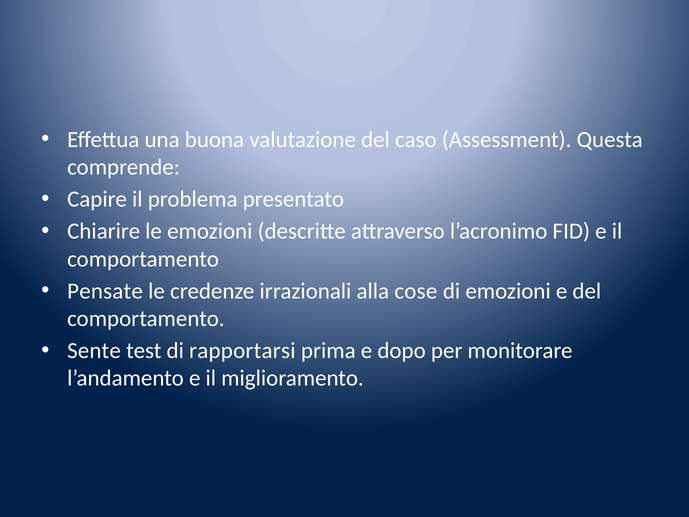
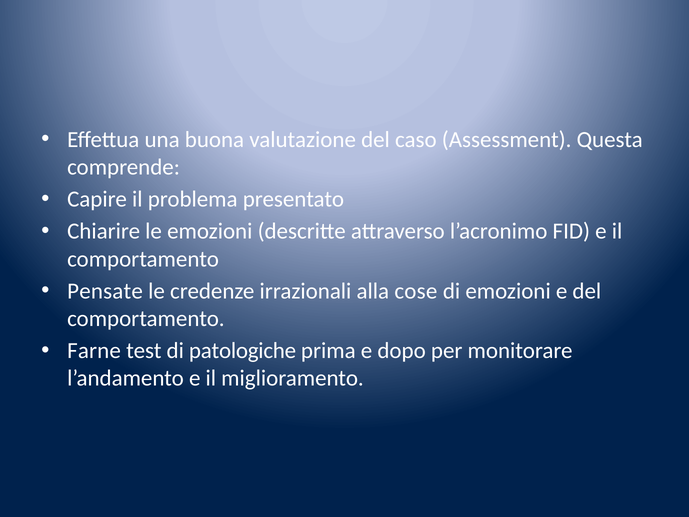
Sente: Sente -> Farne (94, 351)
rapportarsi: rapportarsi -> patologiche (243, 351)
